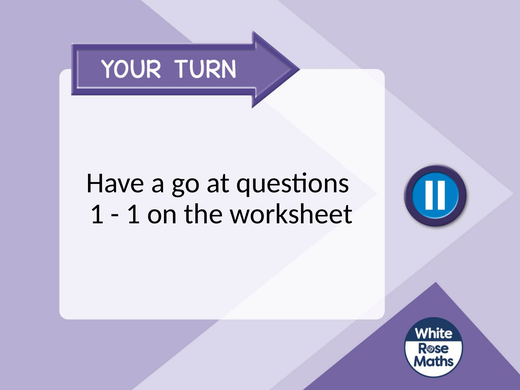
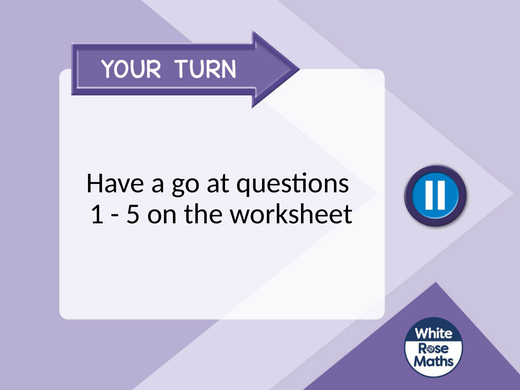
1: 1 -> 5 (133, 214)
